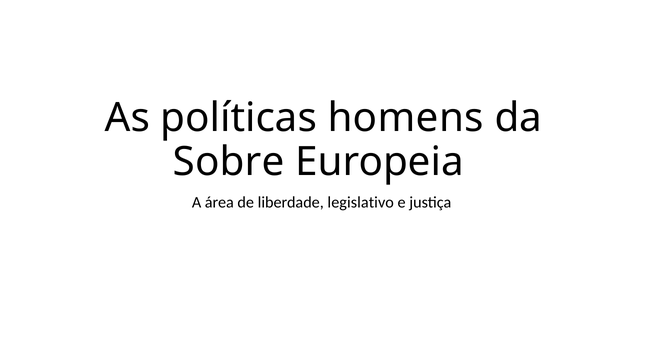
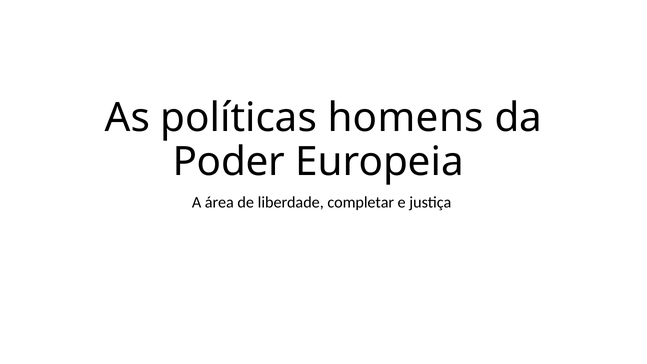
Sobre: Sobre -> Poder (229, 162)
legislativo: legislativo -> completar (361, 202)
